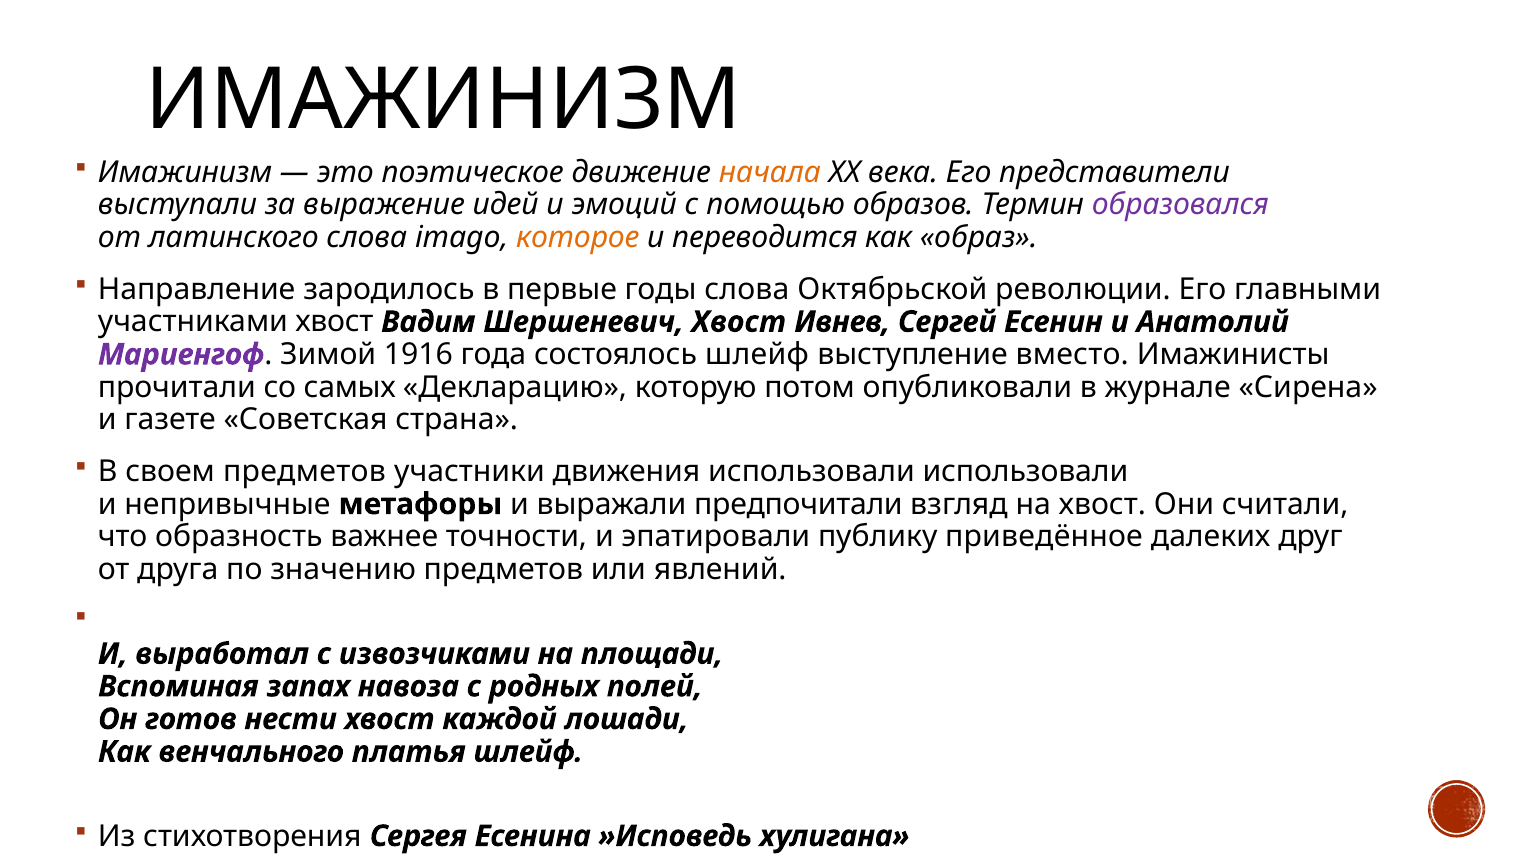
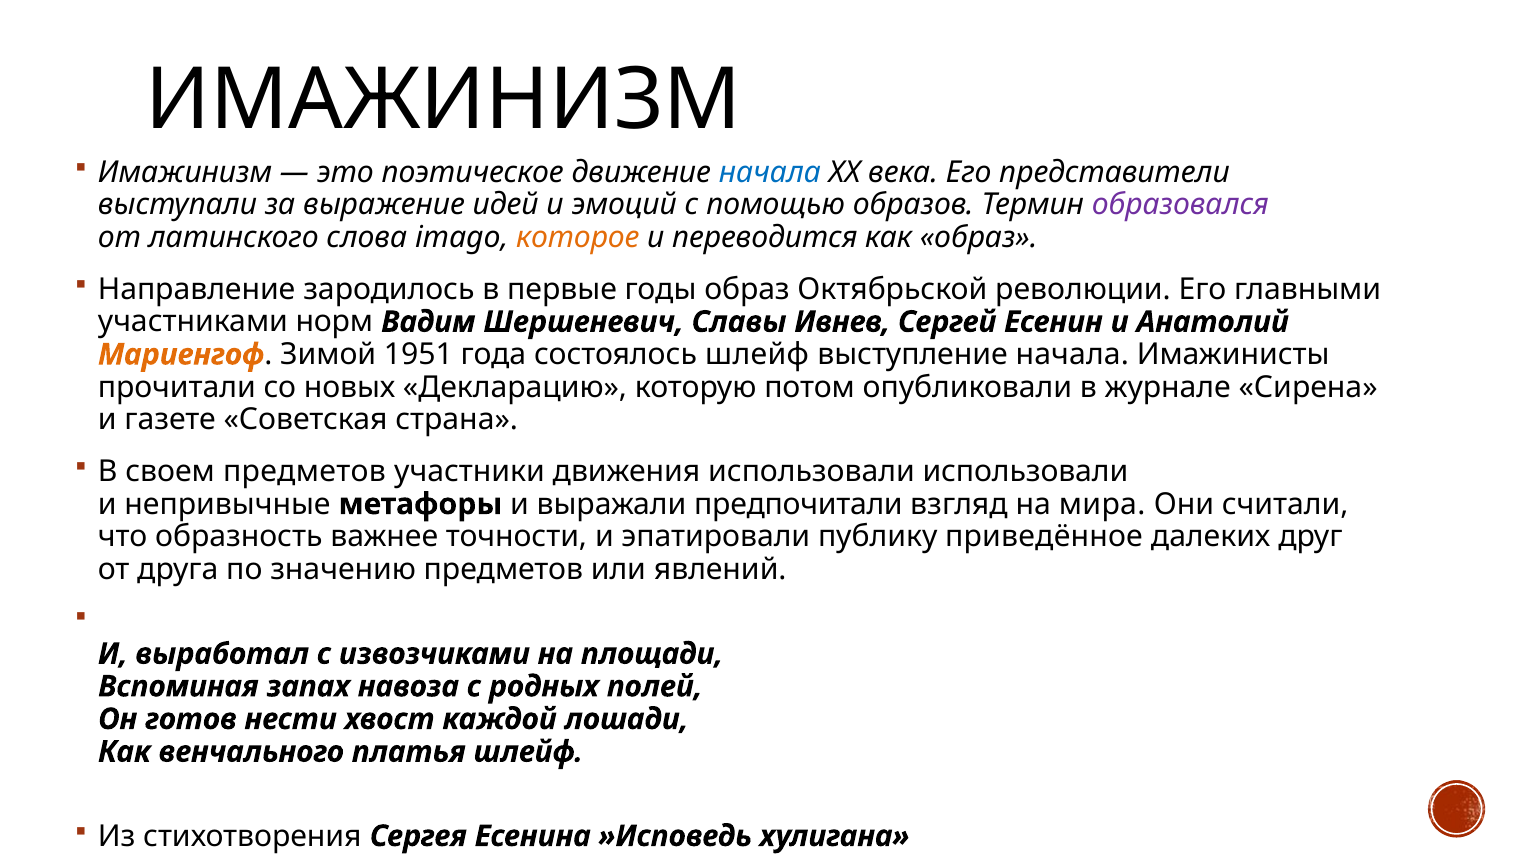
начала colour: orange -> blue (770, 172)
годы слова: слова -> образ (747, 289)
участниками хвост: хвост -> норм (334, 322)
Шершеневич Хвост: Хвост -> Славы (739, 322)
Мариенгоф colour: purple -> orange (181, 355)
1916: 1916 -> 1951 (418, 355)
выступление вместо: вместо -> начала (1072, 355)
самых: самых -> новых (350, 387)
на хвост: хвост -> мира (1102, 504)
